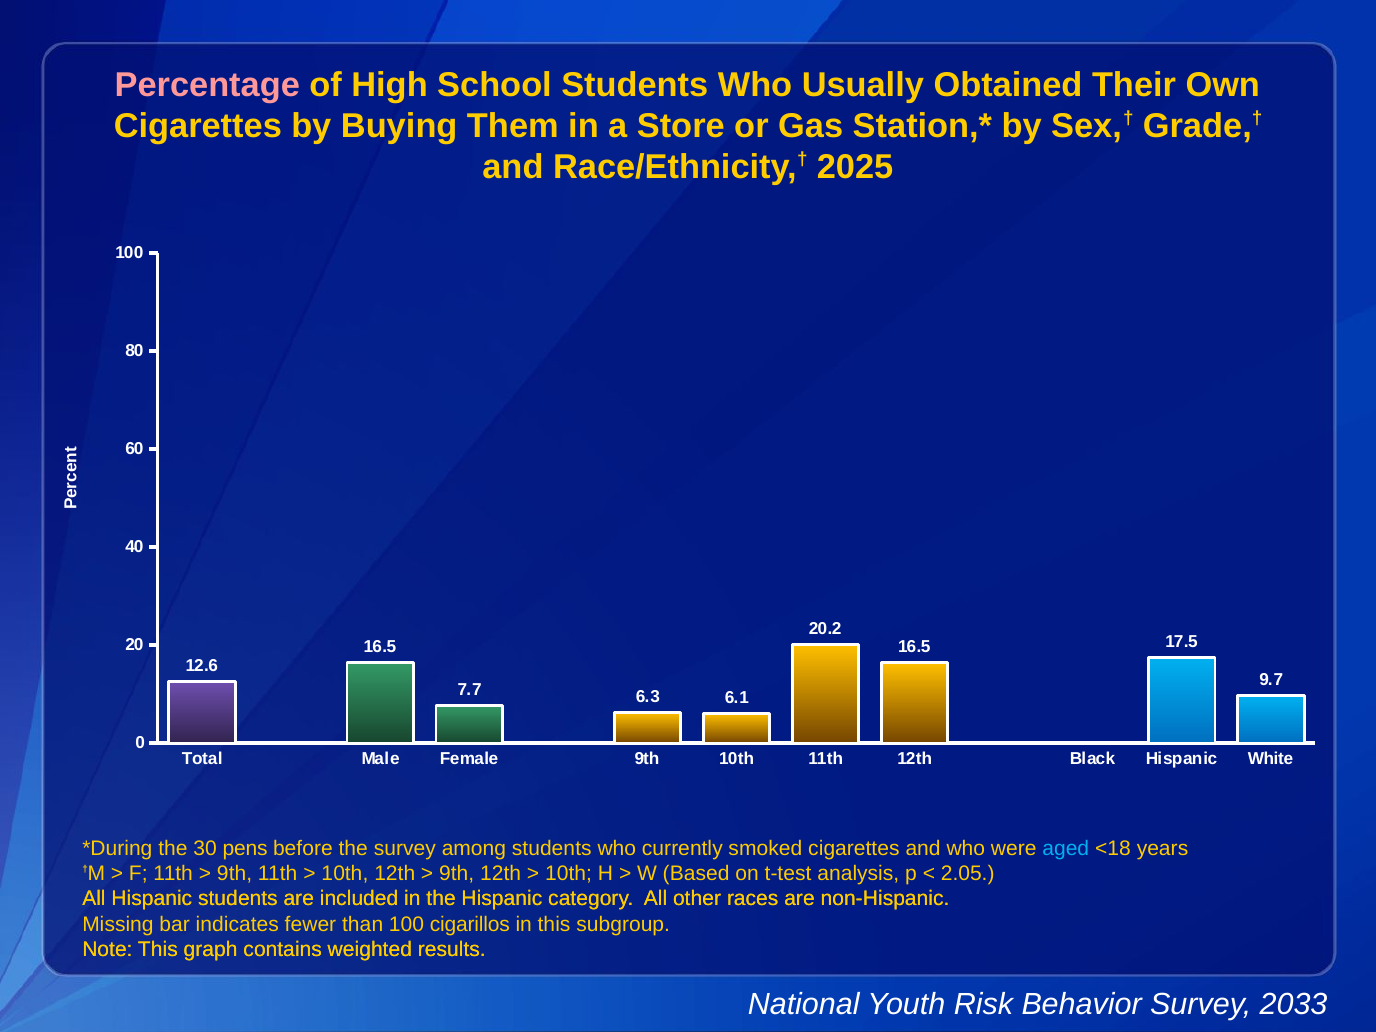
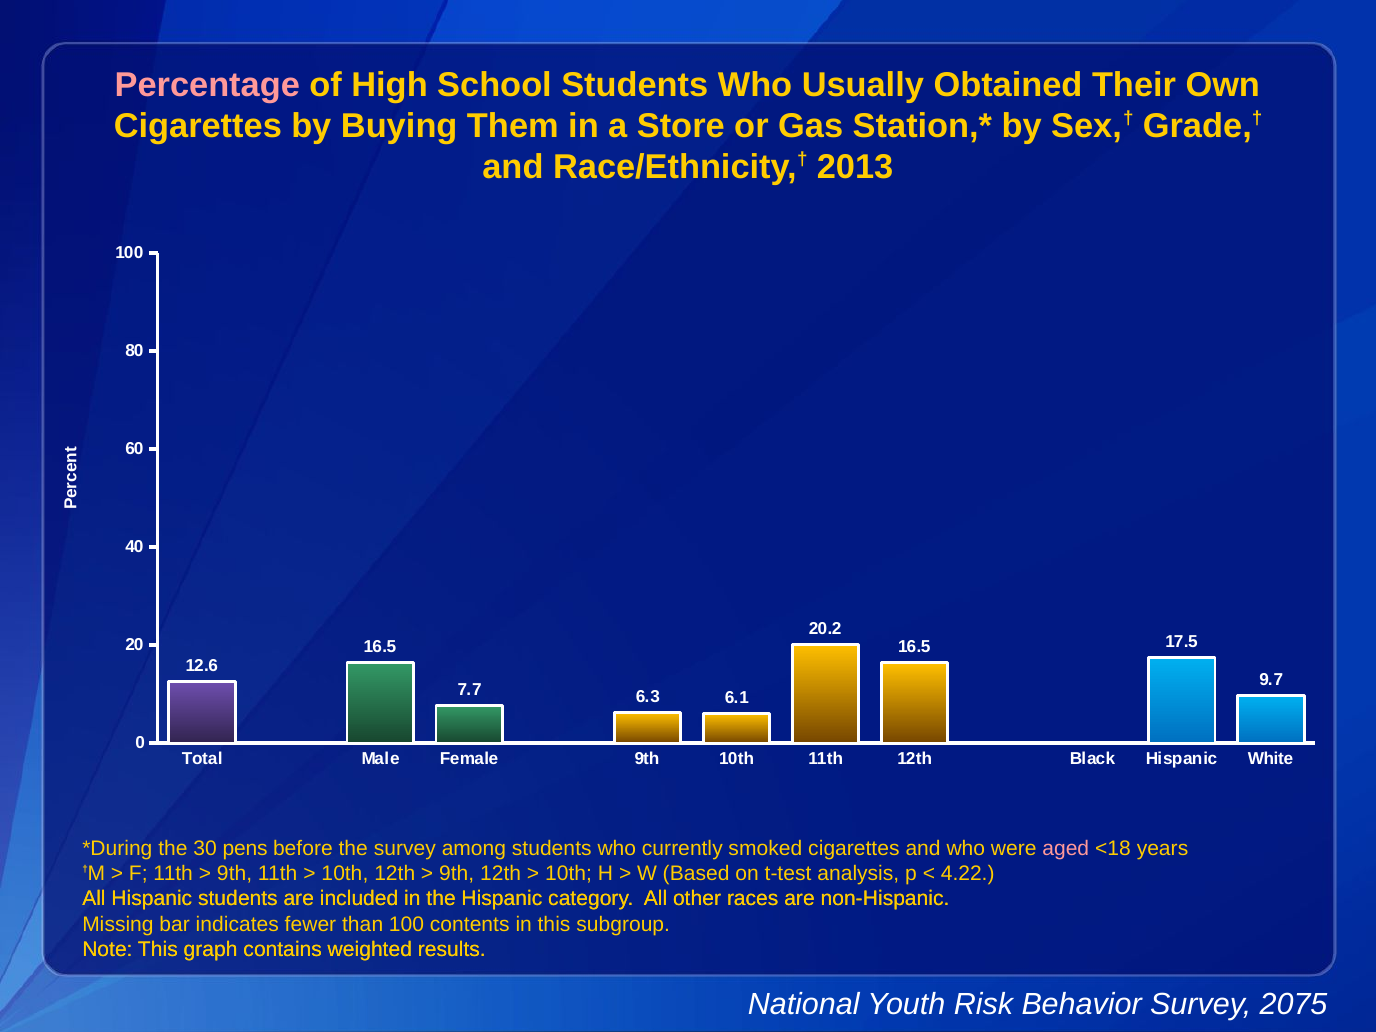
2025: 2025 -> 2013 (855, 167)
aged colour: light blue -> pink (1066, 849)
2.05: 2.05 -> 4.22 (968, 874)
cigarillos: cigarillos -> contents (470, 924)
2033: 2033 -> 2075 (1294, 1005)
